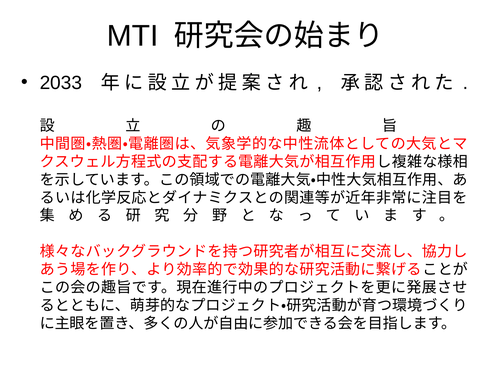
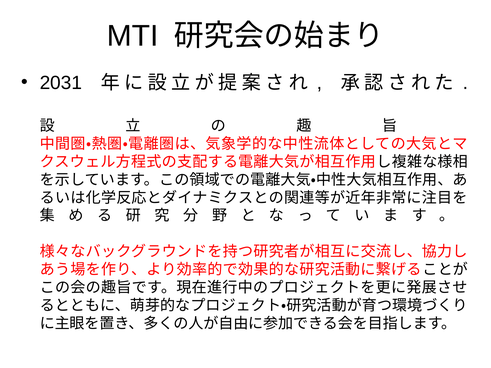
2033: 2033 -> 2031 (61, 83)
